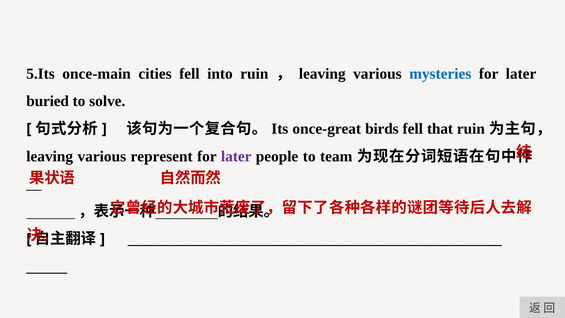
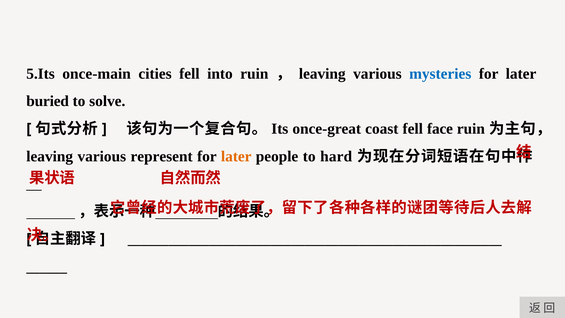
birds: birds -> coast (382, 129)
that: that -> face (440, 129)
later colour: purple -> orange (236, 156)
team: team -> hard (336, 156)
